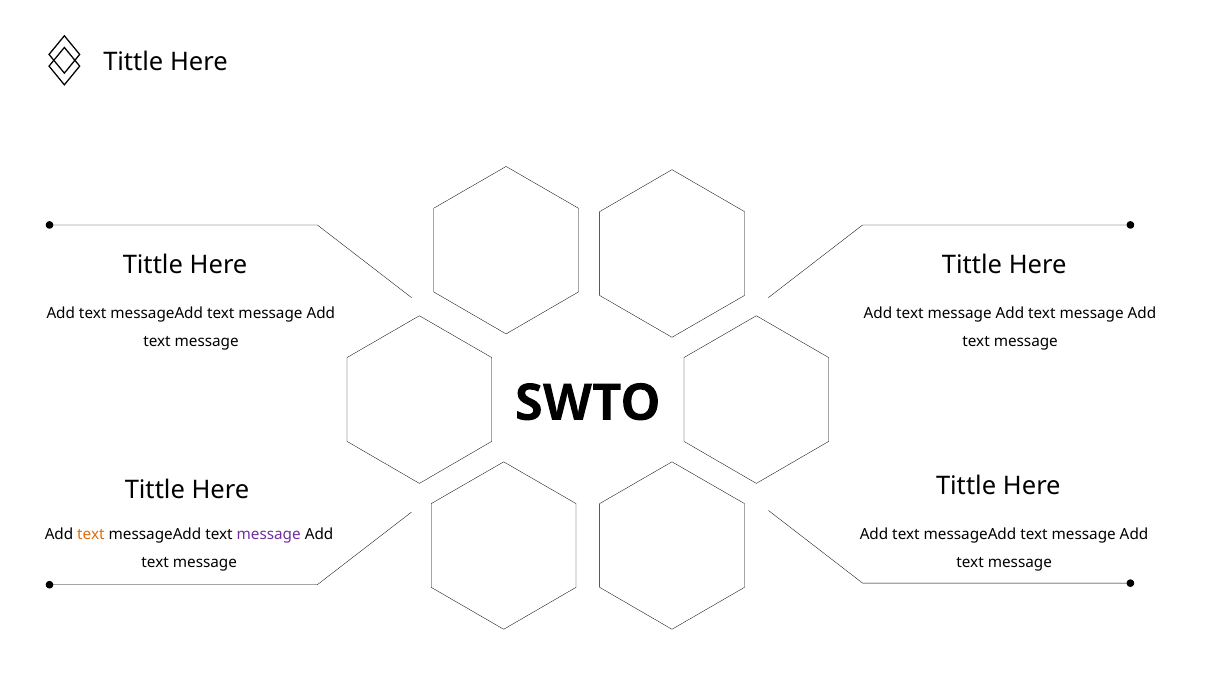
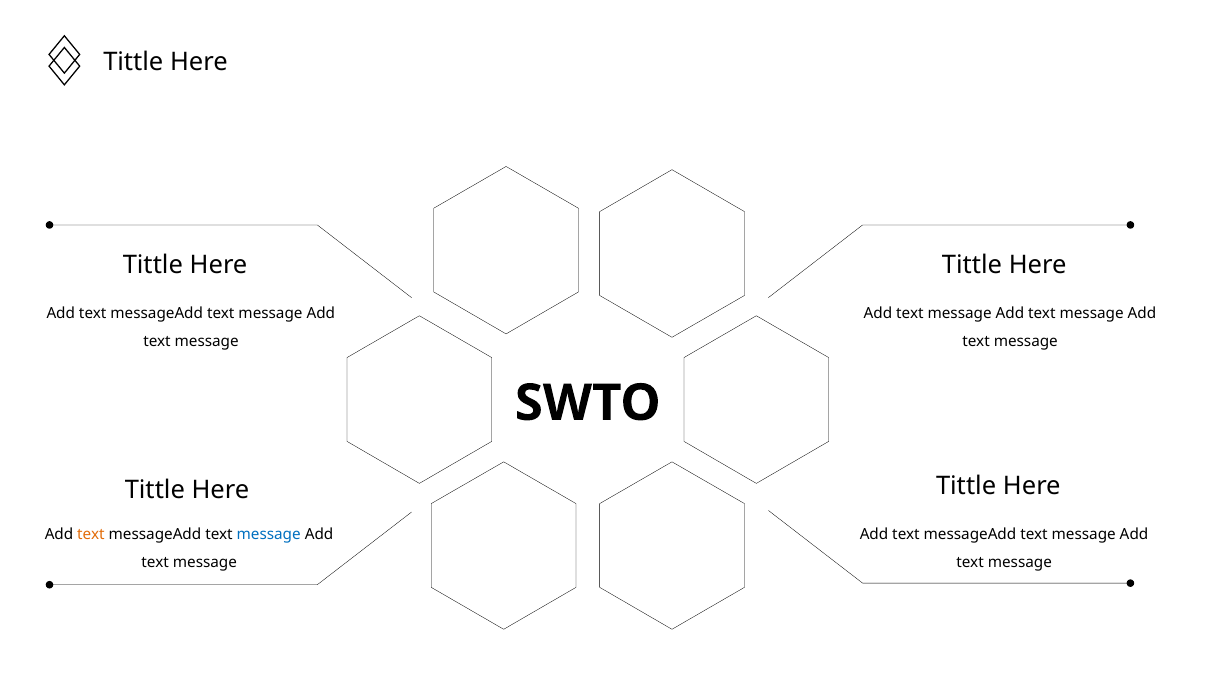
message colour: purple -> blue (269, 534)
